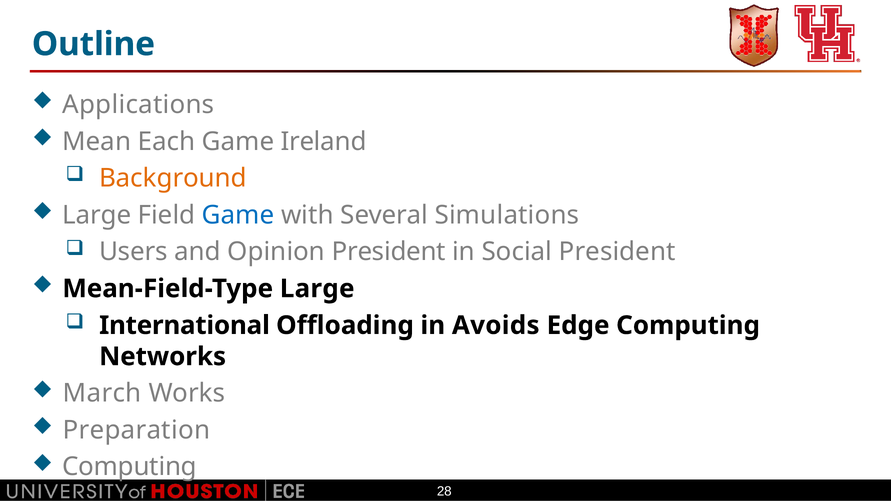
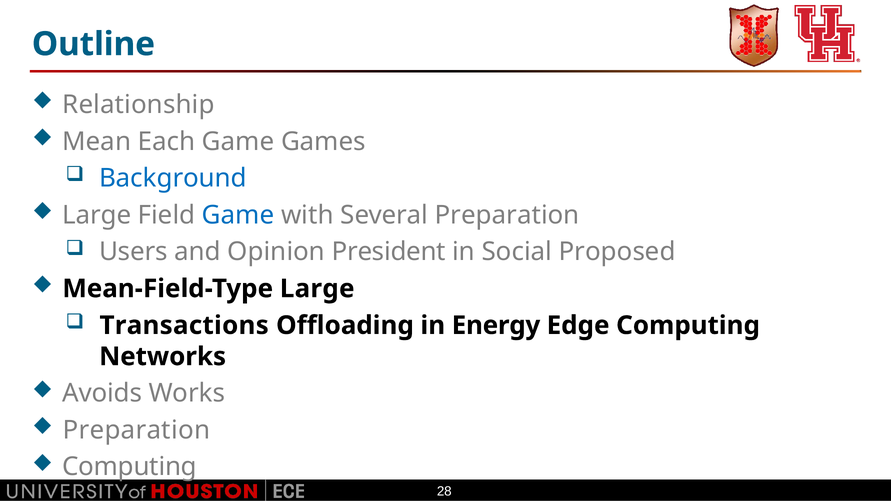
Applications: Applications -> Relationship (138, 105)
Ireland: Ireland -> Games (323, 142)
Background colour: orange -> blue (173, 178)
Several Simulations: Simulations -> Preparation (507, 215)
Social President: President -> Proposed (617, 252)
International: International -> Transactions (184, 326)
Avoids: Avoids -> Energy (496, 326)
March: March -> Avoids (102, 393)
